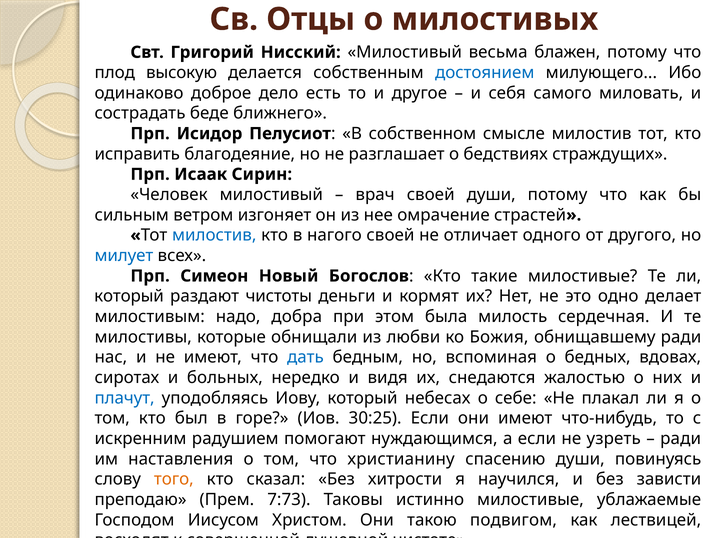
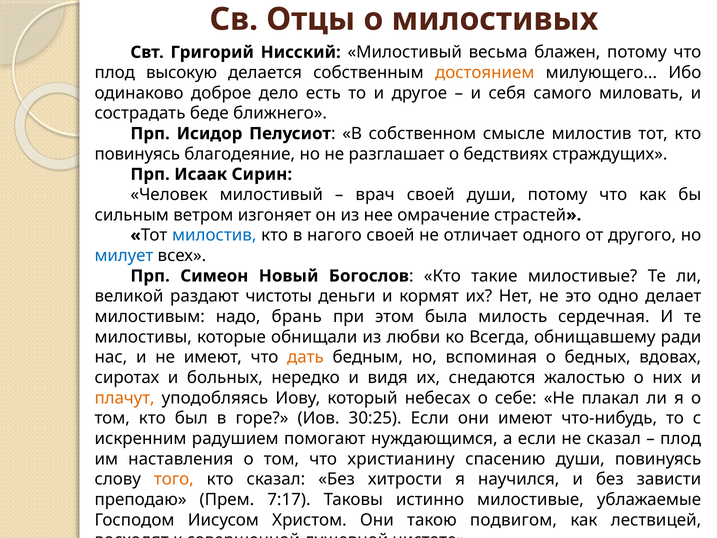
достоянием colour: blue -> orange (485, 73)
исправить: исправить -> повинуясь (137, 154)
который: который -> великой (129, 296)
добра: добра -> брань (297, 316)
Божия: Божия -> Всегда (499, 337)
дать colour: blue -> orange (305, 357)
плачут colour: blue -> orange (125, 398)
не узреть: узреть -> сказал (614, 438)
ради: ради -> плод (681, 438)
7:73: 7:73 -> 7:17 (289, 499)
